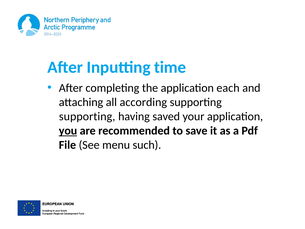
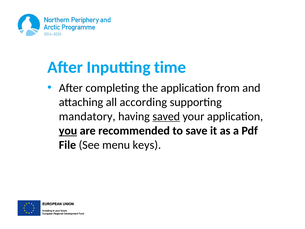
each: each -> from (228, 88)
supporting: supporting -> mandatory (87, 116)
saved underline: none -> present (166, 116)
such: such -> keys (147, 145)
